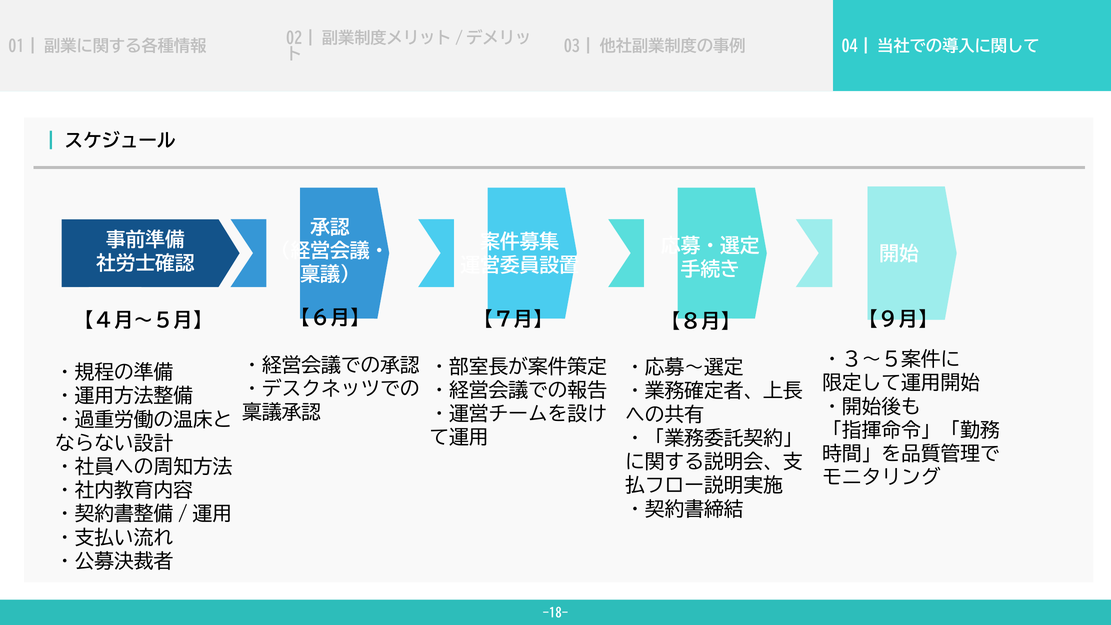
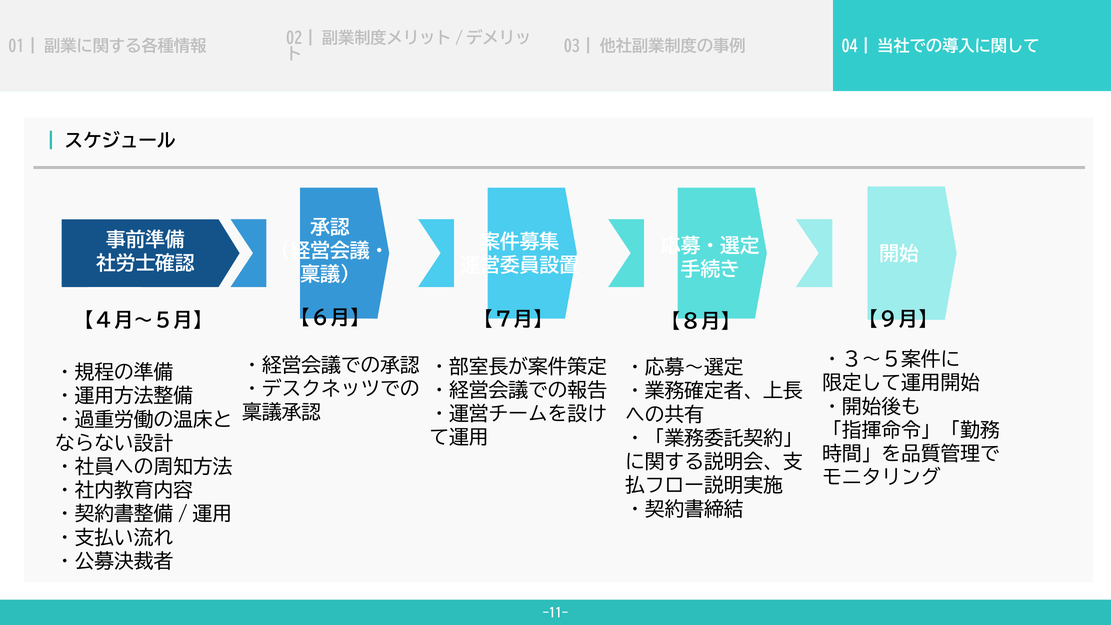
-18-: -18- -> -11- (555, 613)
